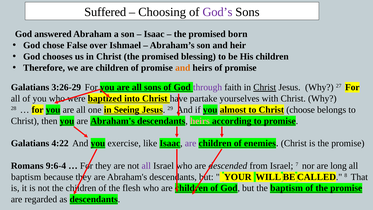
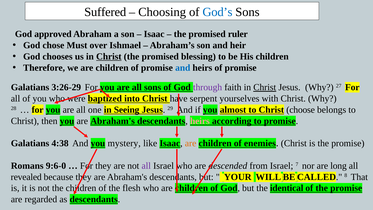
God’s colour: purple -> blue (217, 12)
answered: answered -> approved (53, 34)
born: born -> ruler (238, 34)
False: False -> Must (77, 45)
Christ underline: none -> present (109, 57)
and colour: orange -> blue (183, 68)
partake: partake -> serpent (203, 98)
4:22: 4:22 -> 4:38 (60, 143)
exercise: exercise -> mystery (124, 143)
are colour: purple -> orange (191, 143)
9:6-4: 9:6-4 -> 9:6-0 (56, 166)
baptism: baptism -> revealed (26, 177)
the baptism: baptism -> identical (287, 188)
